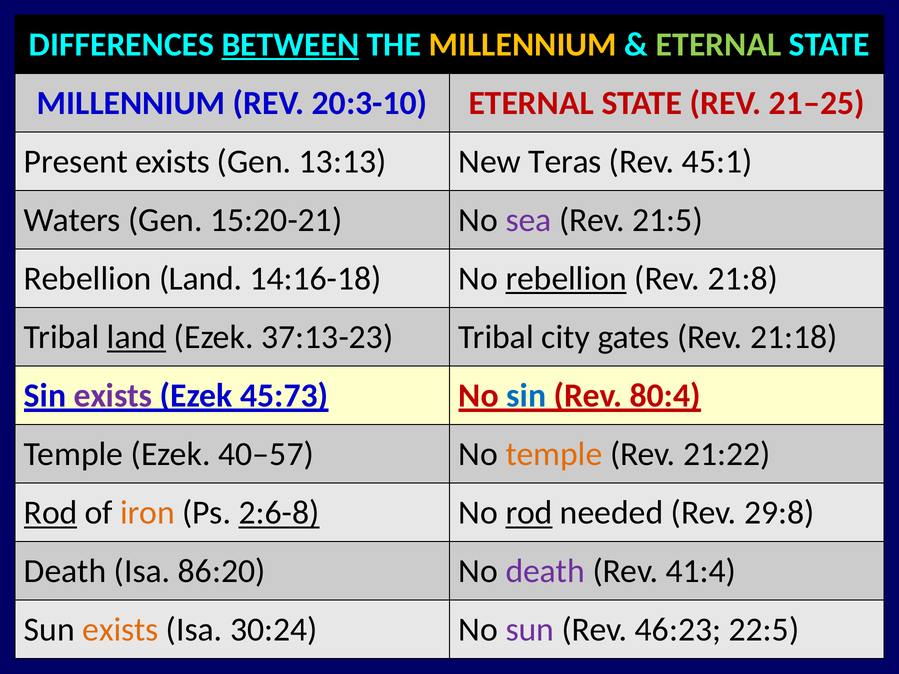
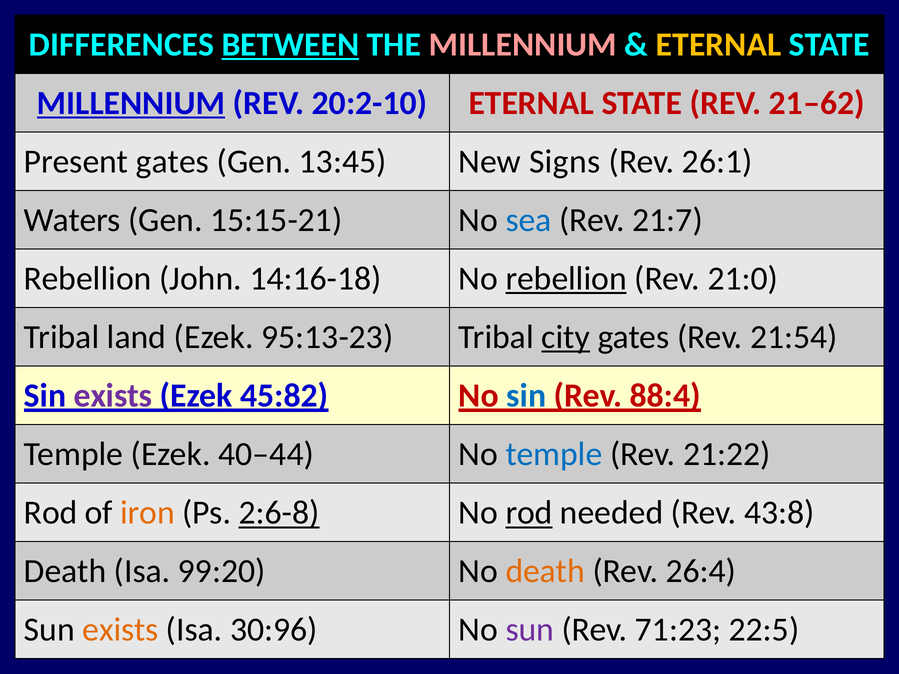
MILLENNIUM colour: yellow -> pink (523, 45)
ETERNAL colour: light green -> yellow (719, 45)
MILLENNIUM underline: none -> present (131, 103)
20:3-10: 20:3-10 -> 20:2-10 (370, 103)
21‒25: 21‒25 -> 21‒62 (817, 103)
Present exists: exists -> gates (172, 162)
13:13: 13:13 -> 13:45 (343, 162)
Teras: Teras -> Signs (565, 162)
45:1: 45:1 -> 26:1 (717, 162)
15:20-21: 15:20-21 -> 15:15-21 (276, 220)
sea colour: purple -> blue (529, 220)
21:5: 21:5 -> 21:7 (668, 220)
Rebellion Land: Land -> John (200, 279)
21:8: 21:8 -> 21:0 (743, 279)
land underline: present -> none (137, 337)
37:13-23: 37:13-23 -> 95:13-23 (327, 337)
city underline: none -> present (566, 337)
21:18: 21:18 -> 21:54 (794, 337)
45:73: 45:73 -> 45:82 (284, 396)
80:4: 80:4 -> 88:4 (665, 396)
40‒57: 40‒57 -> 40‒44 (266, 454)
temple colour: orange -> blue (554, 454)
Rod underline: present -> none (51, 513)
29:8: 29:8 -> 43:8 (779, 513)
86:20: 86:20 -> 99:20 (222, 572)
death colour: purple -> orange (545, 572)
41:4: 41:4 -> 26:4 (701, 572)
30:24: 30:24 -> 30:96 (274, 630)
46:23: 46:23 -> 71:23 (678, 630)
